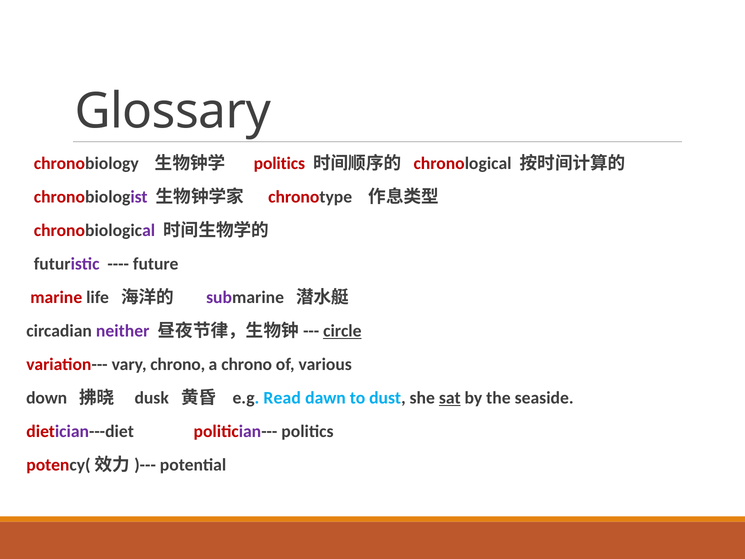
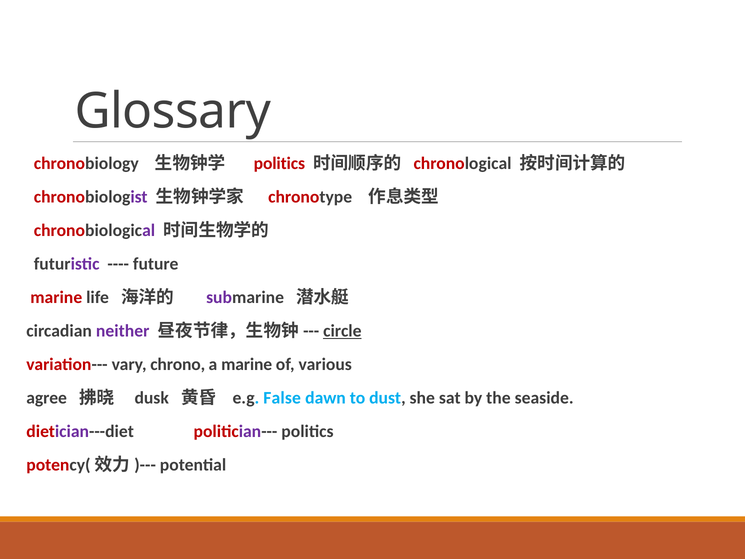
a chrono: chrono -> marine (247, 364)
down: down -> agree (47, 398)
Read: Read -> False (282, 398)
sat underline: present -> none (450, 398)
